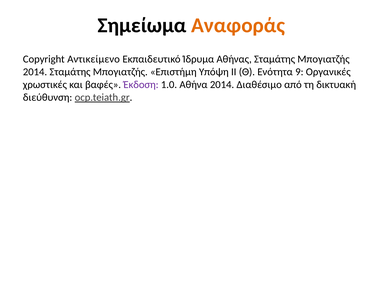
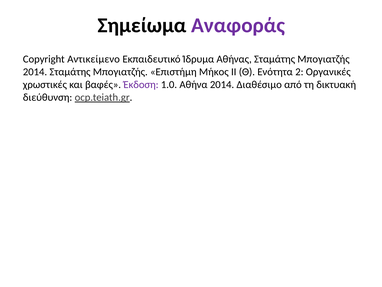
Αναφοράς colour: orange -> purple (238, 25)
Υπόψη: Υπόψη -> Μήκος (214, 72)
9: 9 -> 2 (299, 72)
